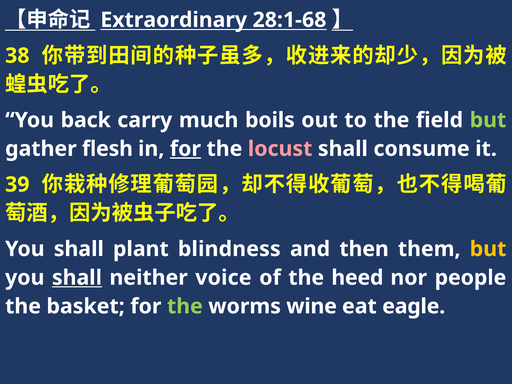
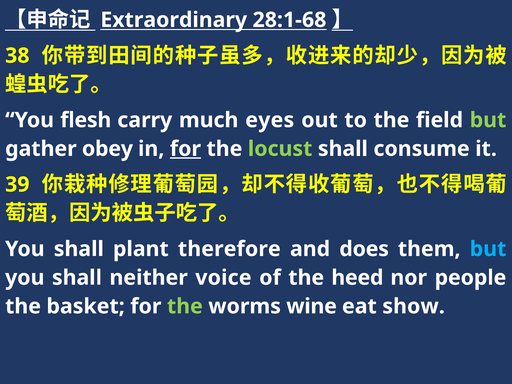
back: back -> flesh (86, 120)
boils: boils -> eyes (270, 120)
flesh: flesh -> obey (107, 149)
locust colour: pink -> light green (280, 149)
blindness: blindness -> therefore (229, 249)
then: then -> does (364, 249)
but colour: yellow -> light blue (488, 249)
shall underline: present -> none (77, 278)
eagle: eagle -> show (414, 306)
